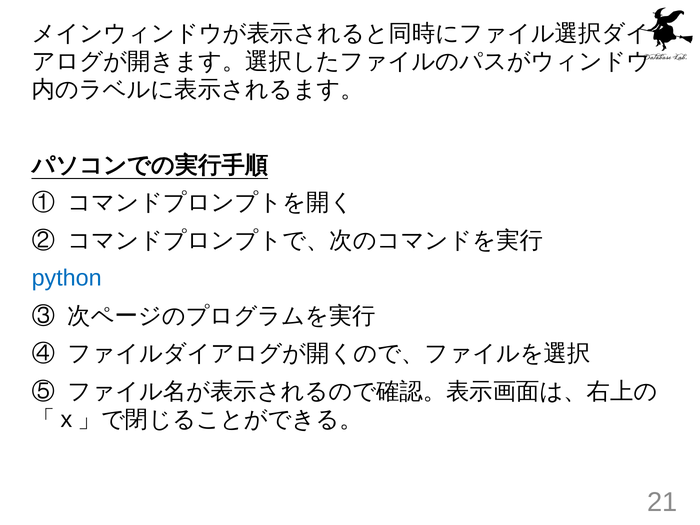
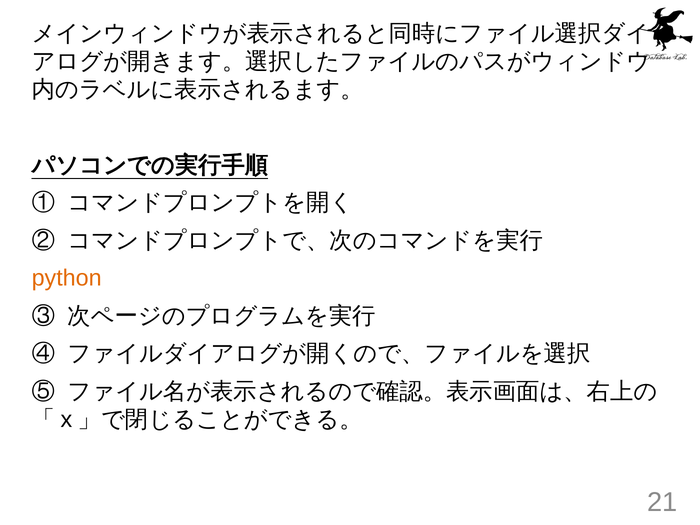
python colour: blue -> orange (67, 278)
